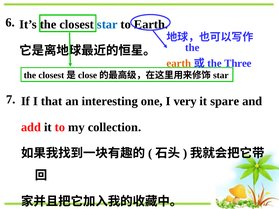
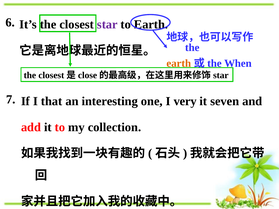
star colour: blue -> purple (107, 25)
Three: Three -> When (238, 63)
spare: spare -> seven (225, 101)
